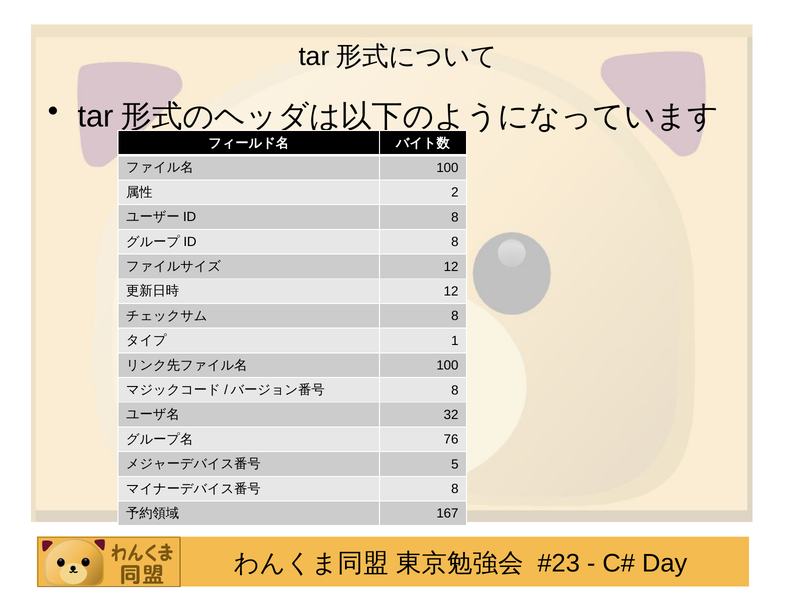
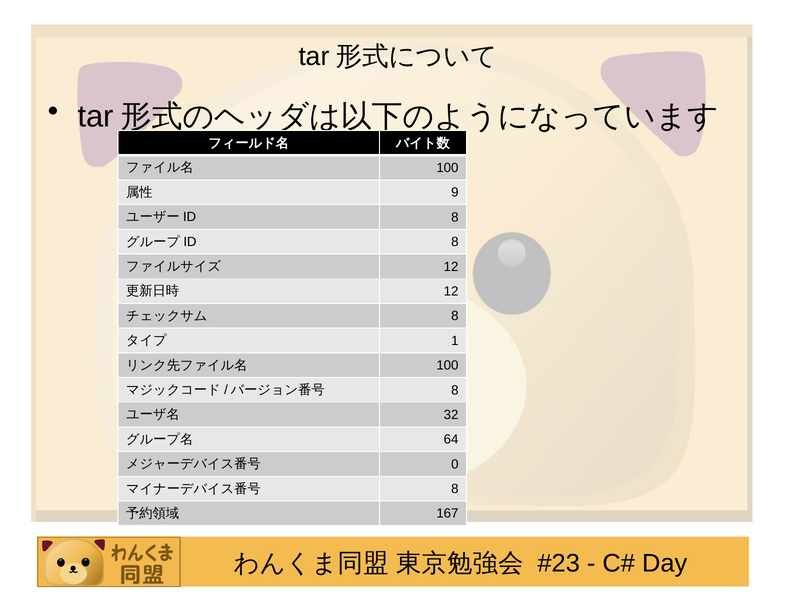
2: 2 -> 9 (455, 193)
76: 76 -> 64 (451, 440)
5: 5 -> 0 (455, 464)
